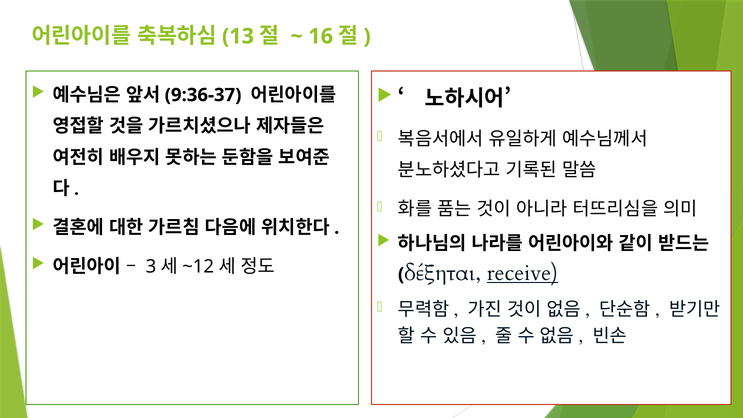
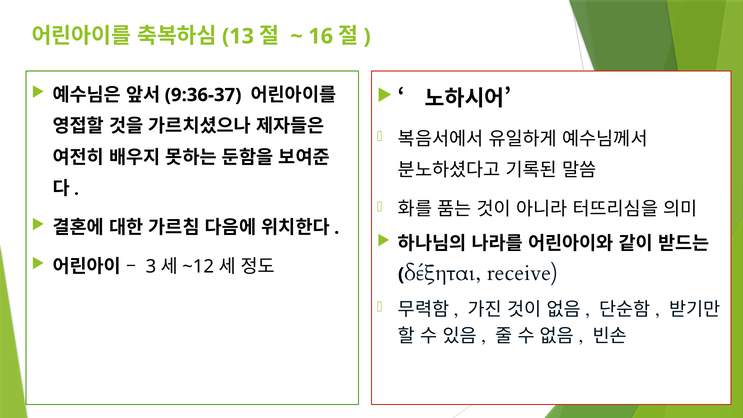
receive underline: present -> none (522, 273)
